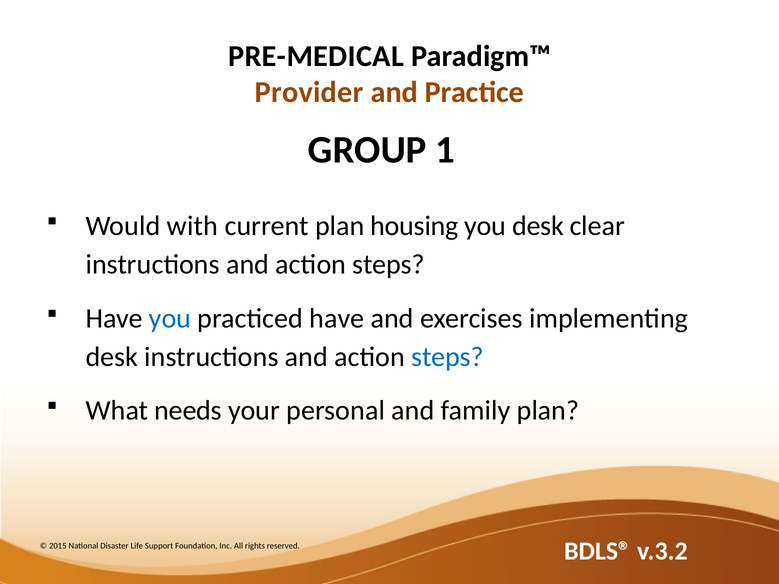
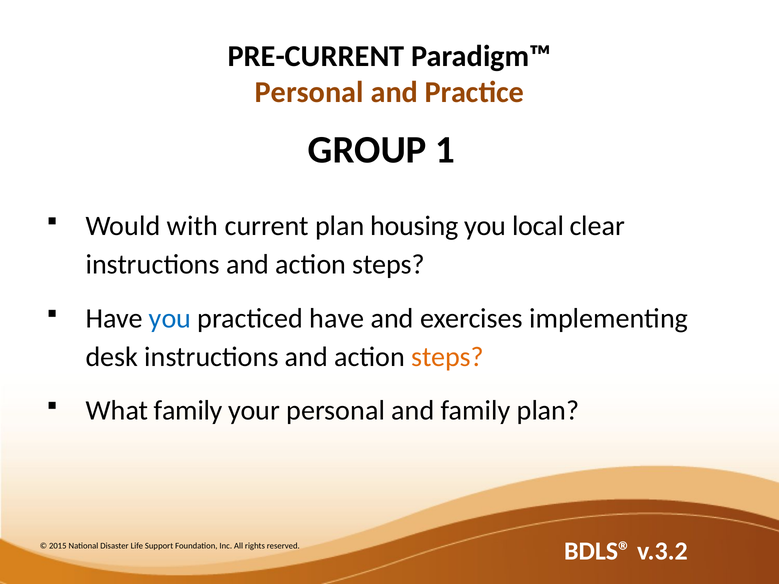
PRE-MEDICAL: PRE-MEDICAL -> PRE-CURRENT (316, 56)
Provider: Provider -> Personal (309, 92)
you desk: desk -> local (538, 226)
steps colour: blue -> orange (448, 357)
What needs: needs -> family (188, 411)
